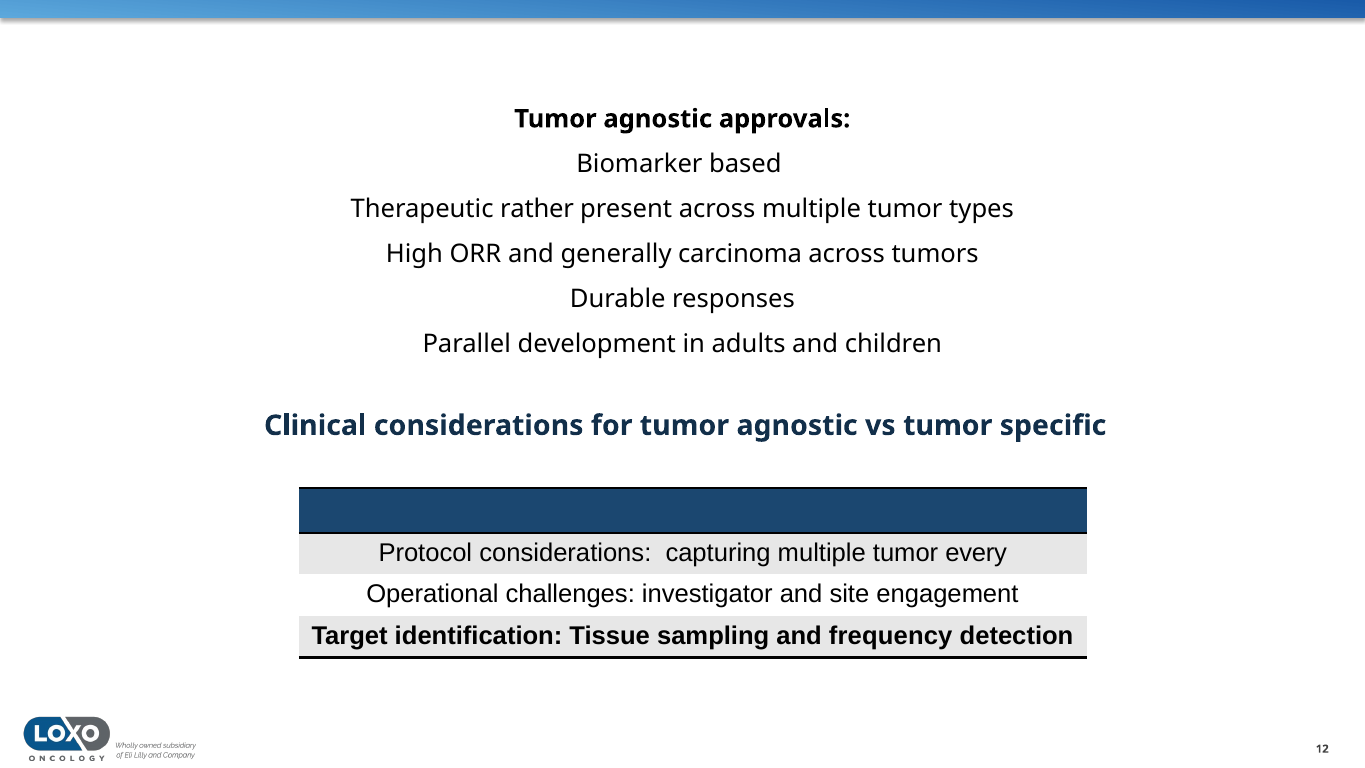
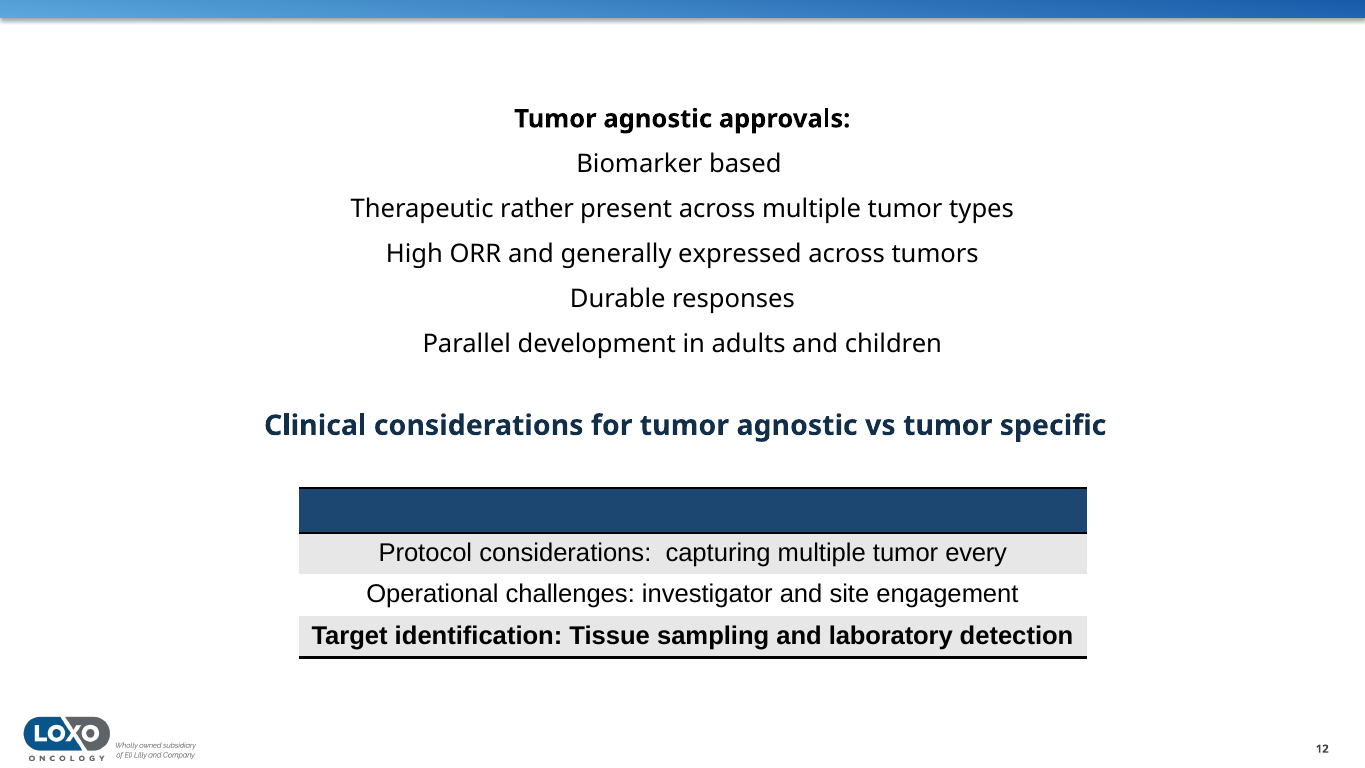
carcinoma: carcinoma -> expressed (740, 254)
frequency: frequency -> laboratory (891, 636)
